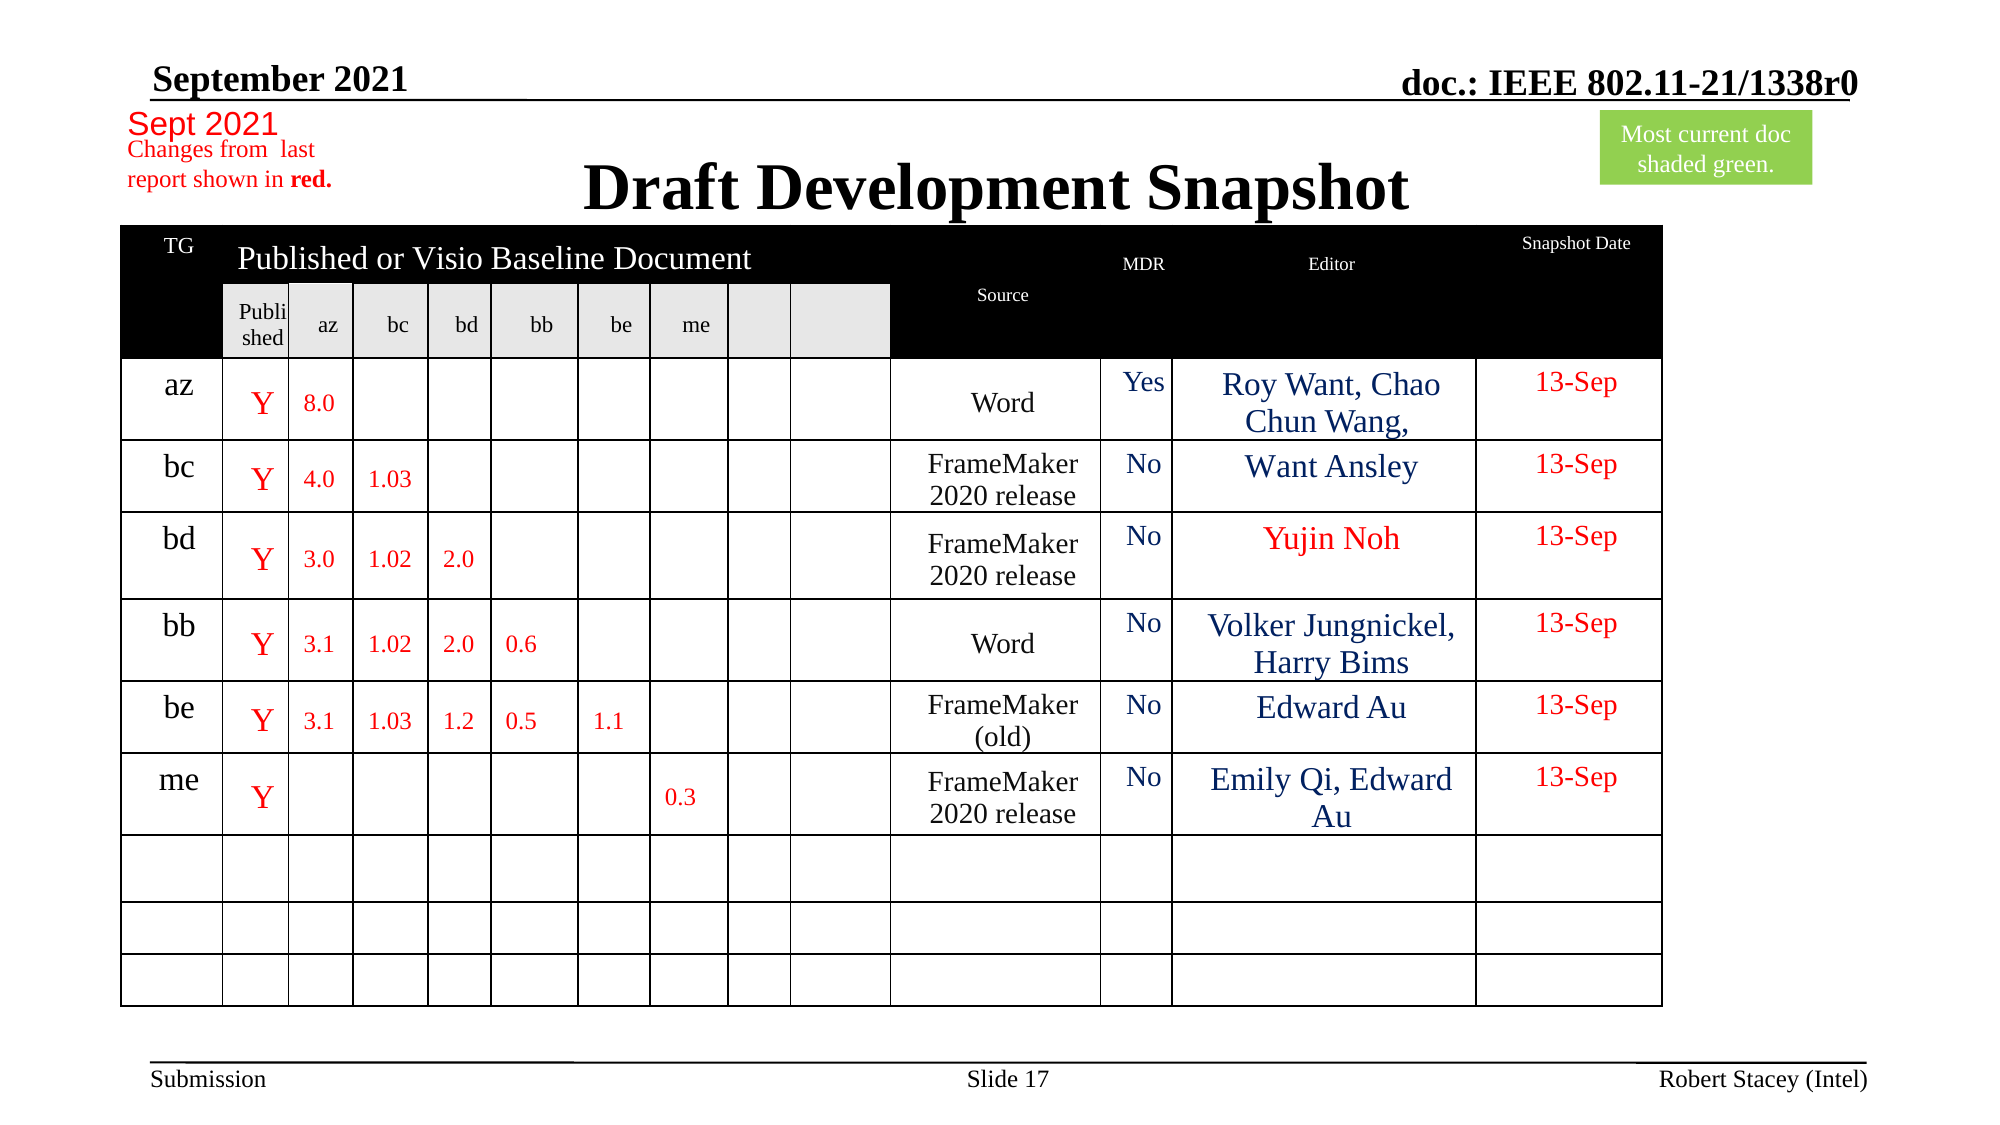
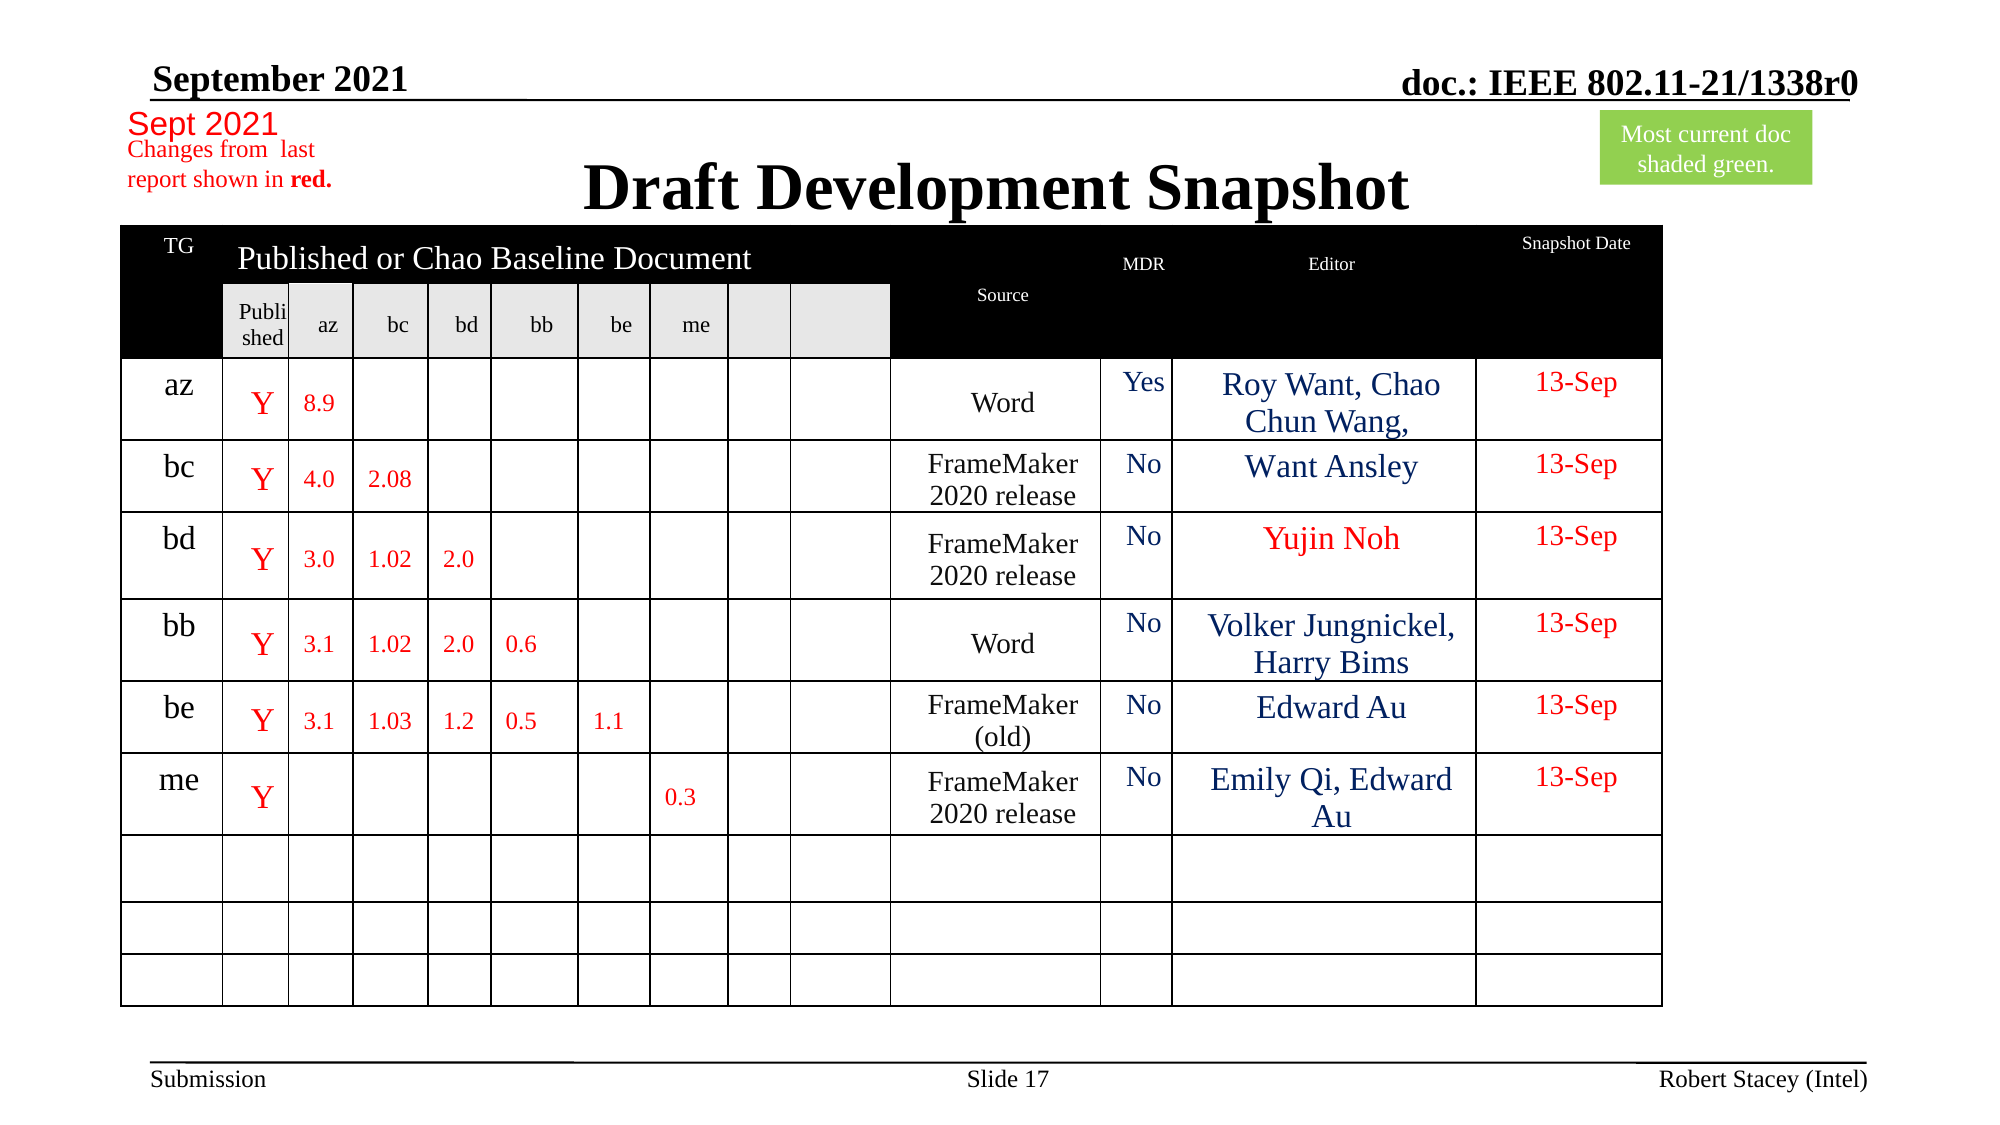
or Visio: Visio -> Chao (447, 258)
8.0: 8.0 -> 8.9 (319, 403)
4.0 1.03: 1.03 -> 2.08 (390, 480)
